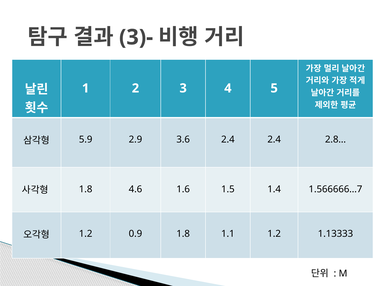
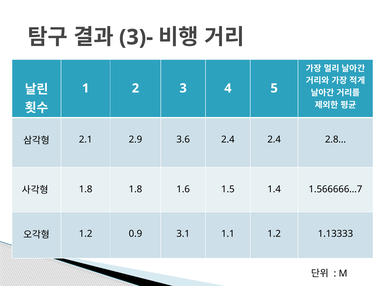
5.9: 5.9 -> 2.1 (86, 140)
1.8 4.6: 4.6 -> 1.8 (135, 189)
0.9 1.8: 1.8 -> 3.1 (183, 234)
